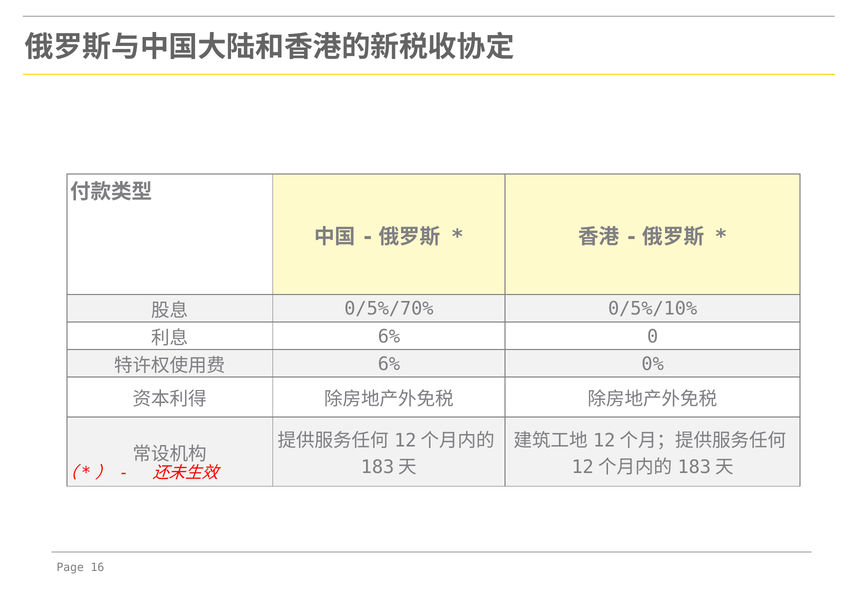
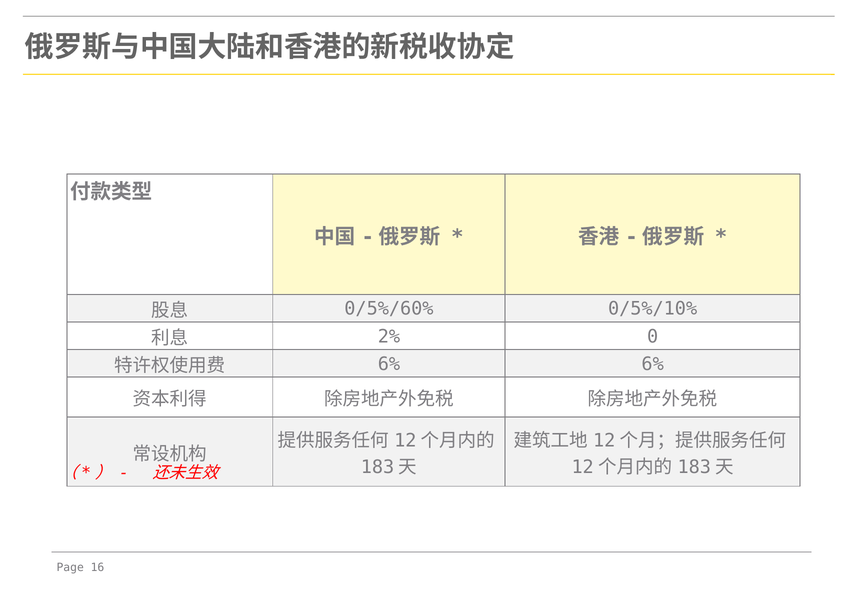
0/5%/70%: 0/5%/70% -> 0/5%/60% (389, 309)
6%: 6% -> 2% (389, 336)
6% 0%: 0% -> 6% (653, 364)
